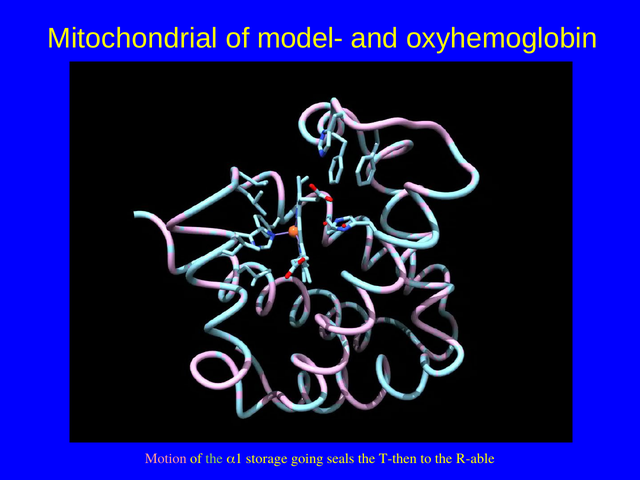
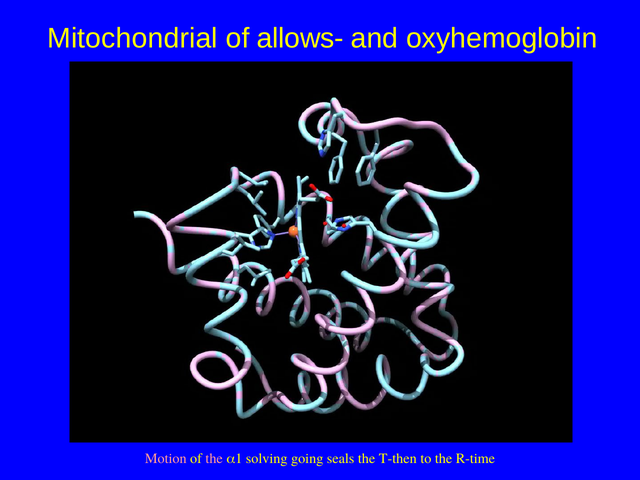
model-: model- -> allows- (300, 38)
the colour: light green -> pink (214, 458)
storage: storage -> solving (267, 458)
R-able: R-able -> R-time (475, 458)
